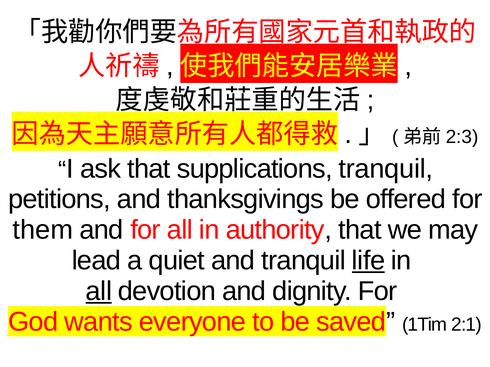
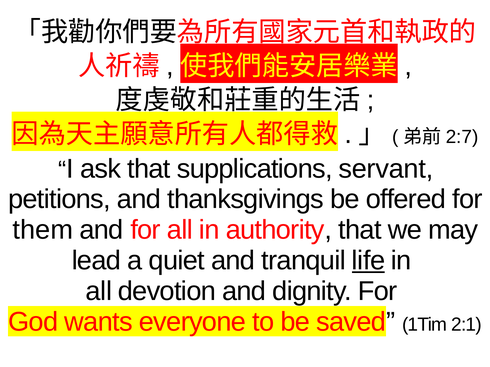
2:3: 2:3 -> 2:7 (462, 137)
supplications tranquil: tranquil -> servant (386, 169)
all underline: present -> none (99, 292)
